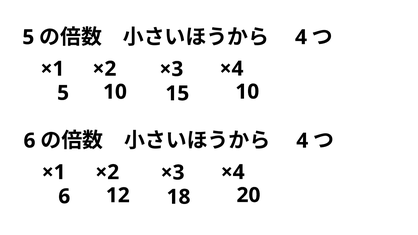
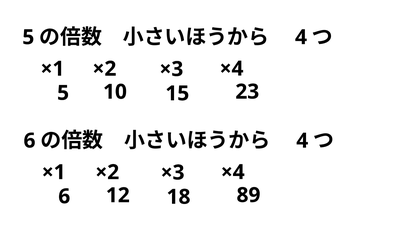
15 10: 10 -> 23 (247, 92)
20: 20 -> 89 (248, 195)
